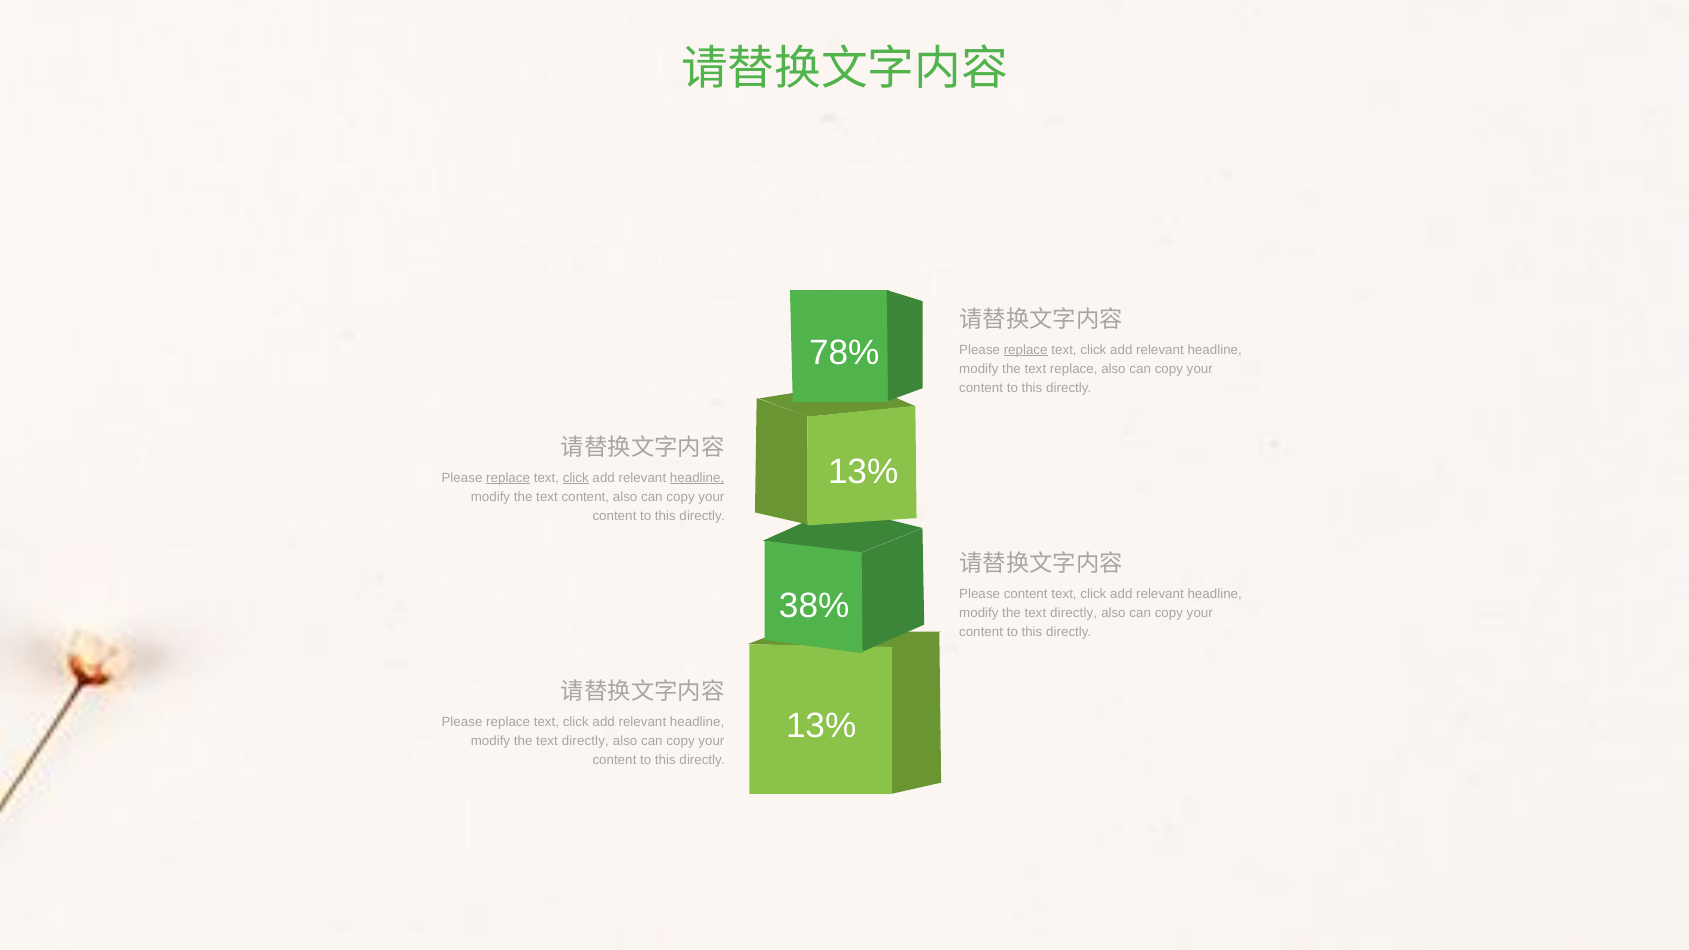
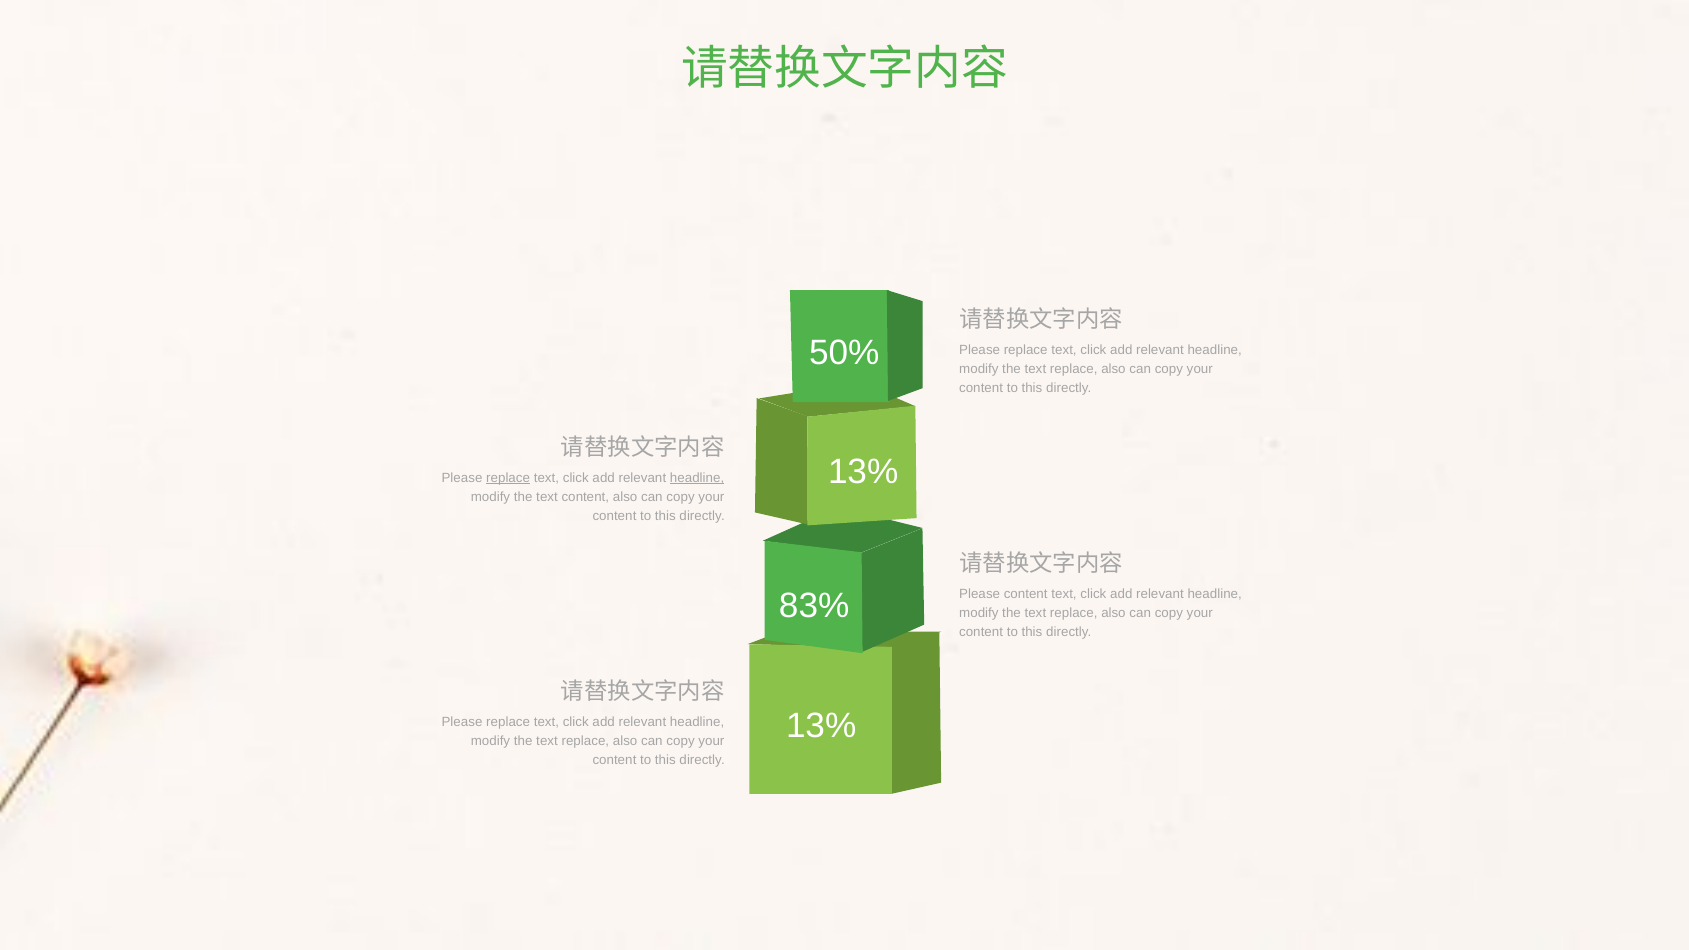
78%: 78% -> 50% (844, 353)
replace underline: present -> none (1026, 350)
click underline: present -> none (576, 478)
38%: 38% -> 83% (814, 606)
directly: directly -> replace (1074, 613)
directly: directly -> replace (585, 741)
